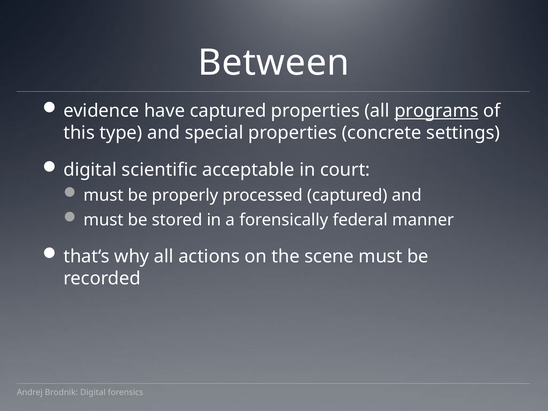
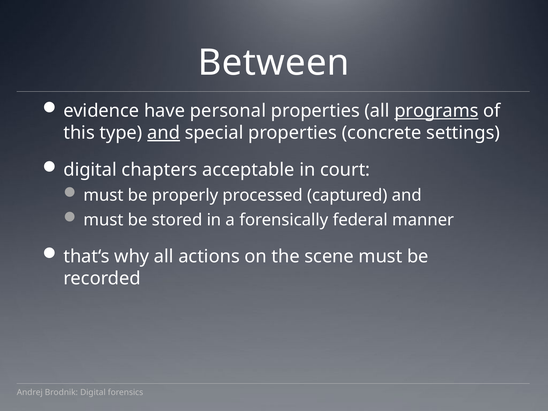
have captured: captured -> personal (228, 111)
and underline: none -> present (164, 133)
scientific: scientific -> chapters (159, 170)
